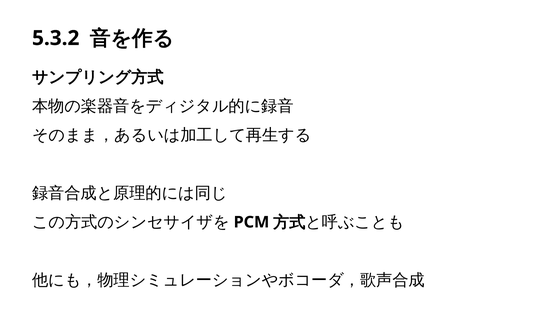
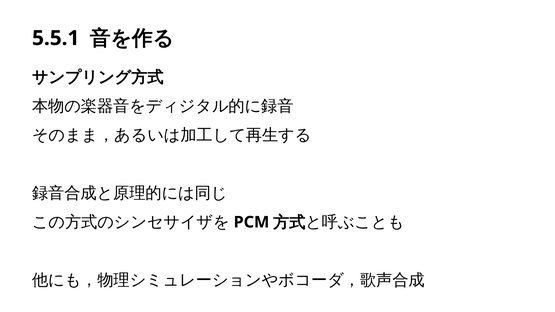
5.3.2: 5.3.2 -> 5.5.1 (56, 38)
